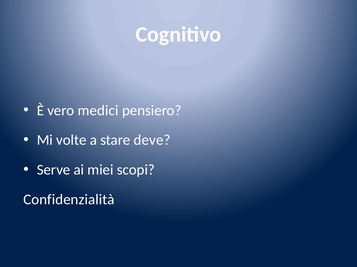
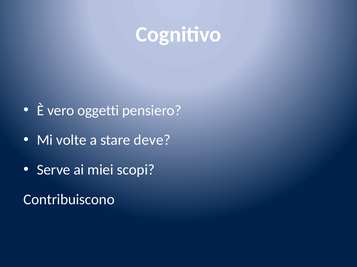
medici: medici -> oggetti (98, 111)
Confidenzialità: Confidenzialità -> Contribuiscono (69, 200)
